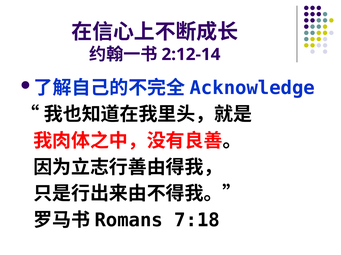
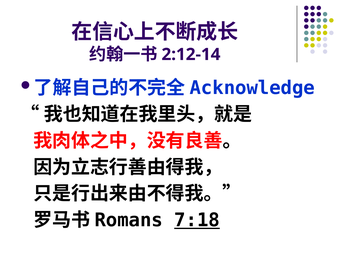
7:18 underline: none -> present (197, 221)
